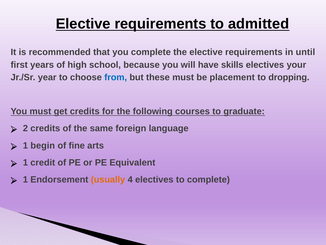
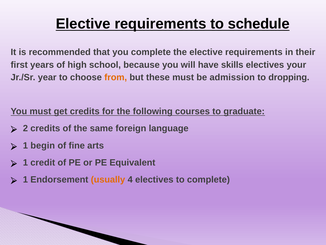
admitted: admitted -> schedule (259, 24)
until: until -> their (305, 52)
from colour: blue -> orange (116, 77)
placement: placement -> admission (232, 77)
